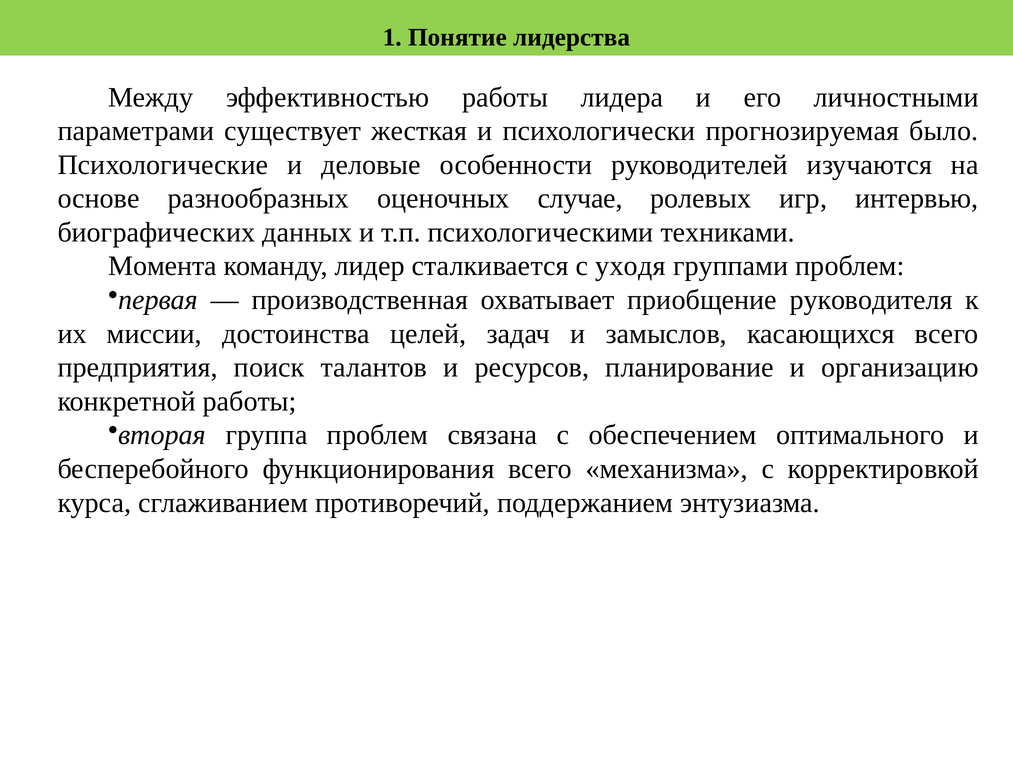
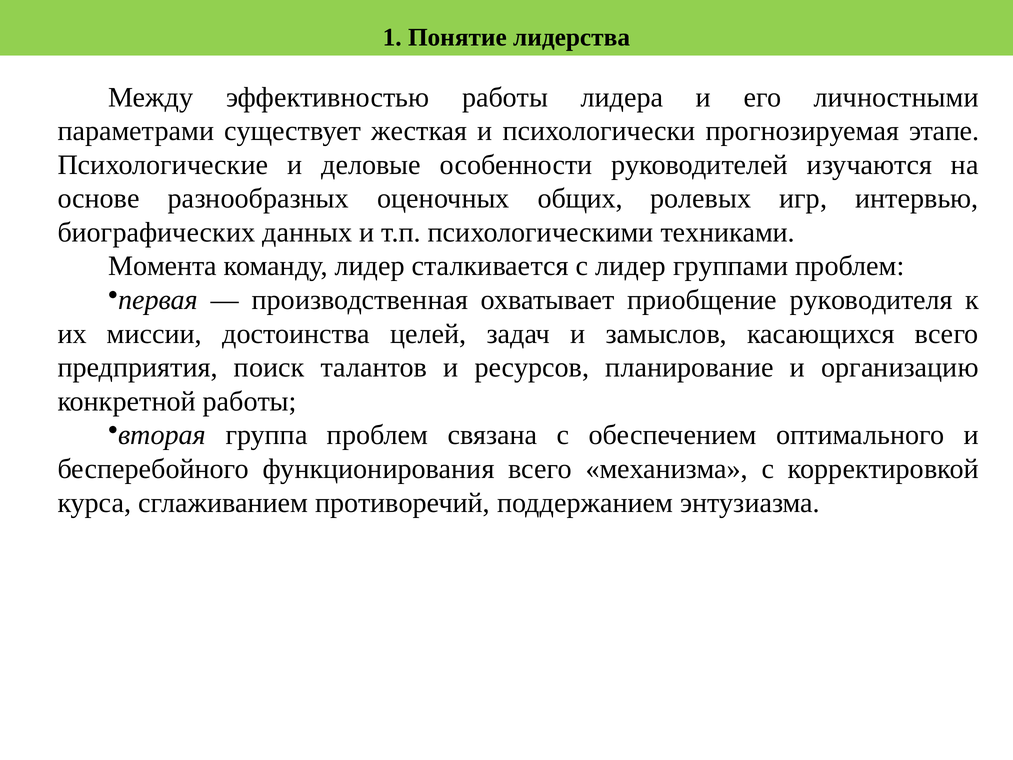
было: было -> этапе (944, 131)
случае: случае -> общих (580, 199)
с уходя: уходя -> лидер (631, 266)
